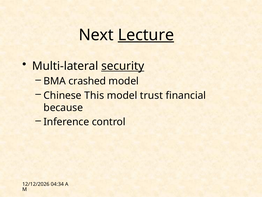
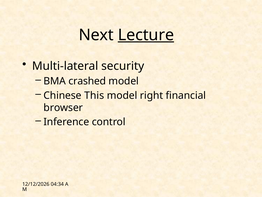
security underline: present -> none (123, 66)
trust: trust -> right (152, 95)
because: because -> browser (63, 107)
